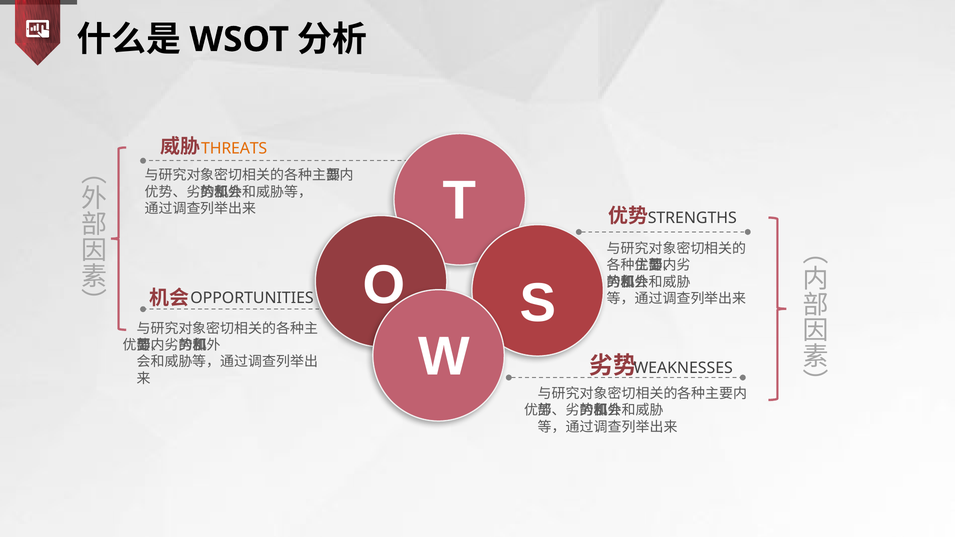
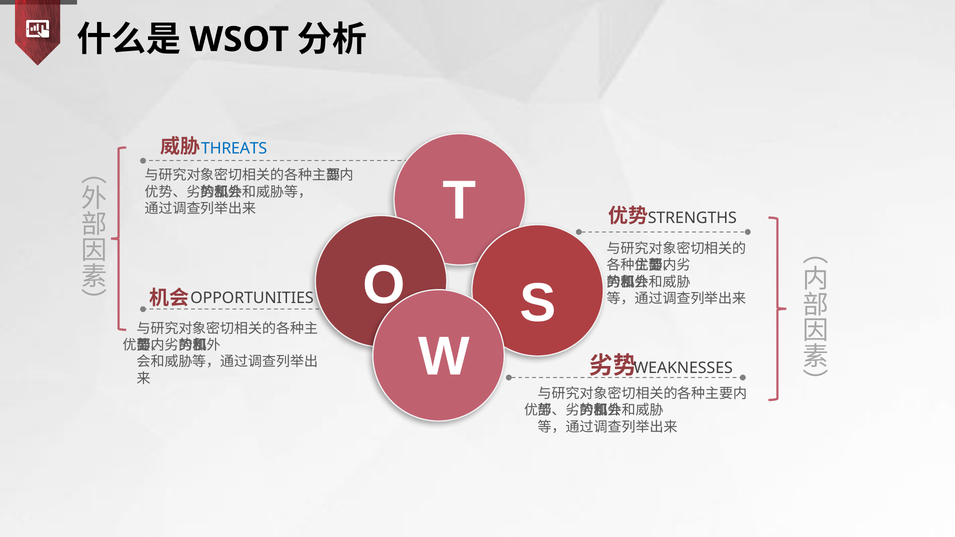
THREATS colour: orange -> blue (234, 149)
